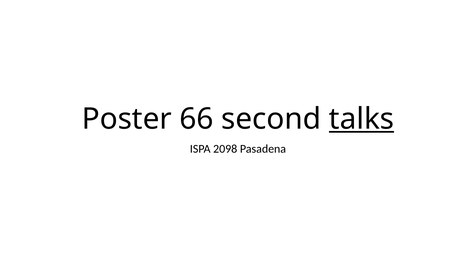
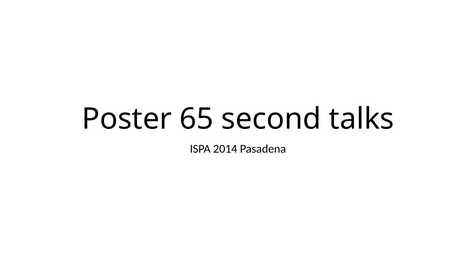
66: 66 -> 65 (196, 119)
talks underline: present -> none (362, 119)
2098: 2098 -> 2014 (225, 149)
